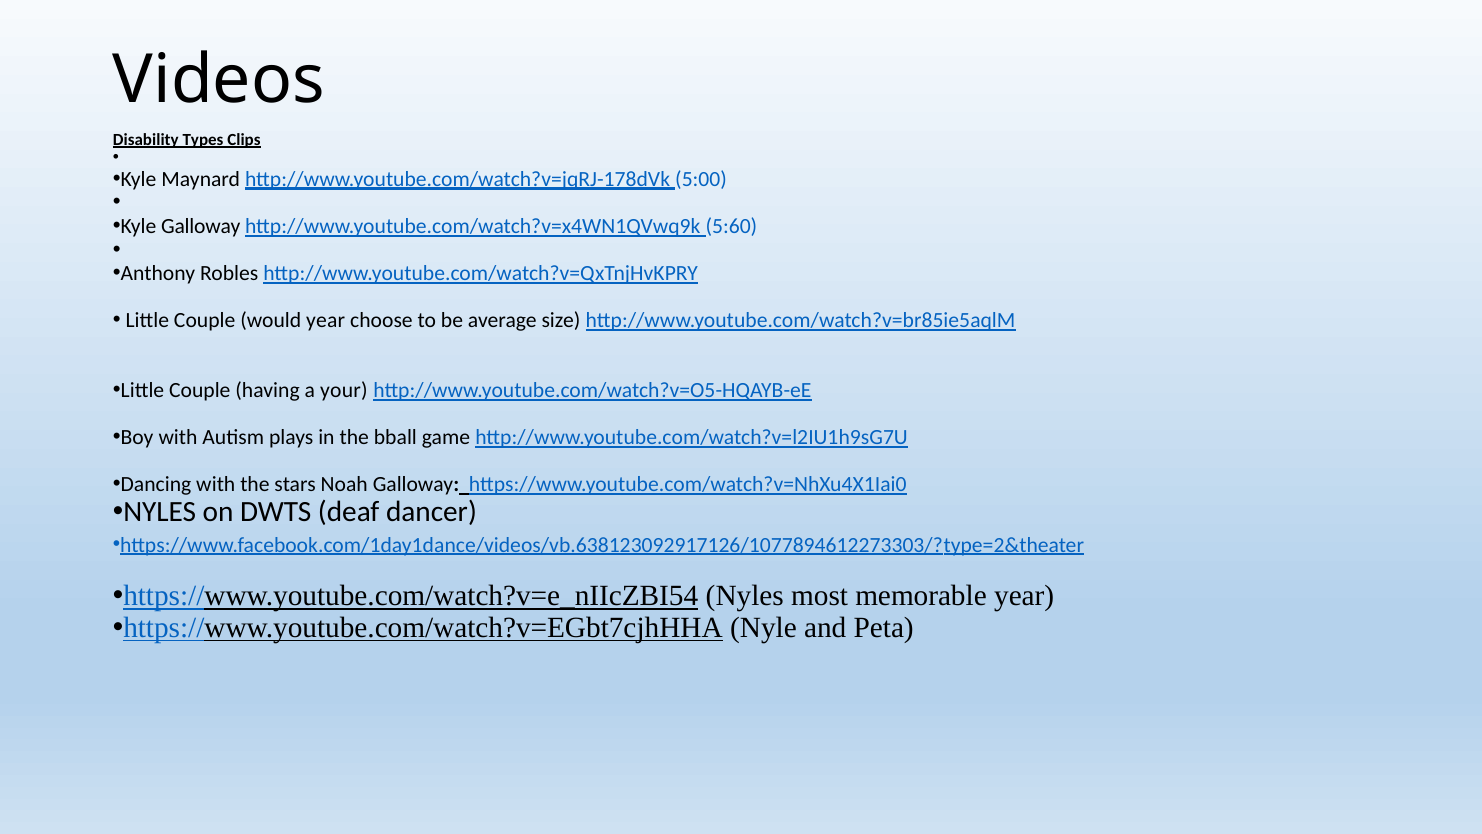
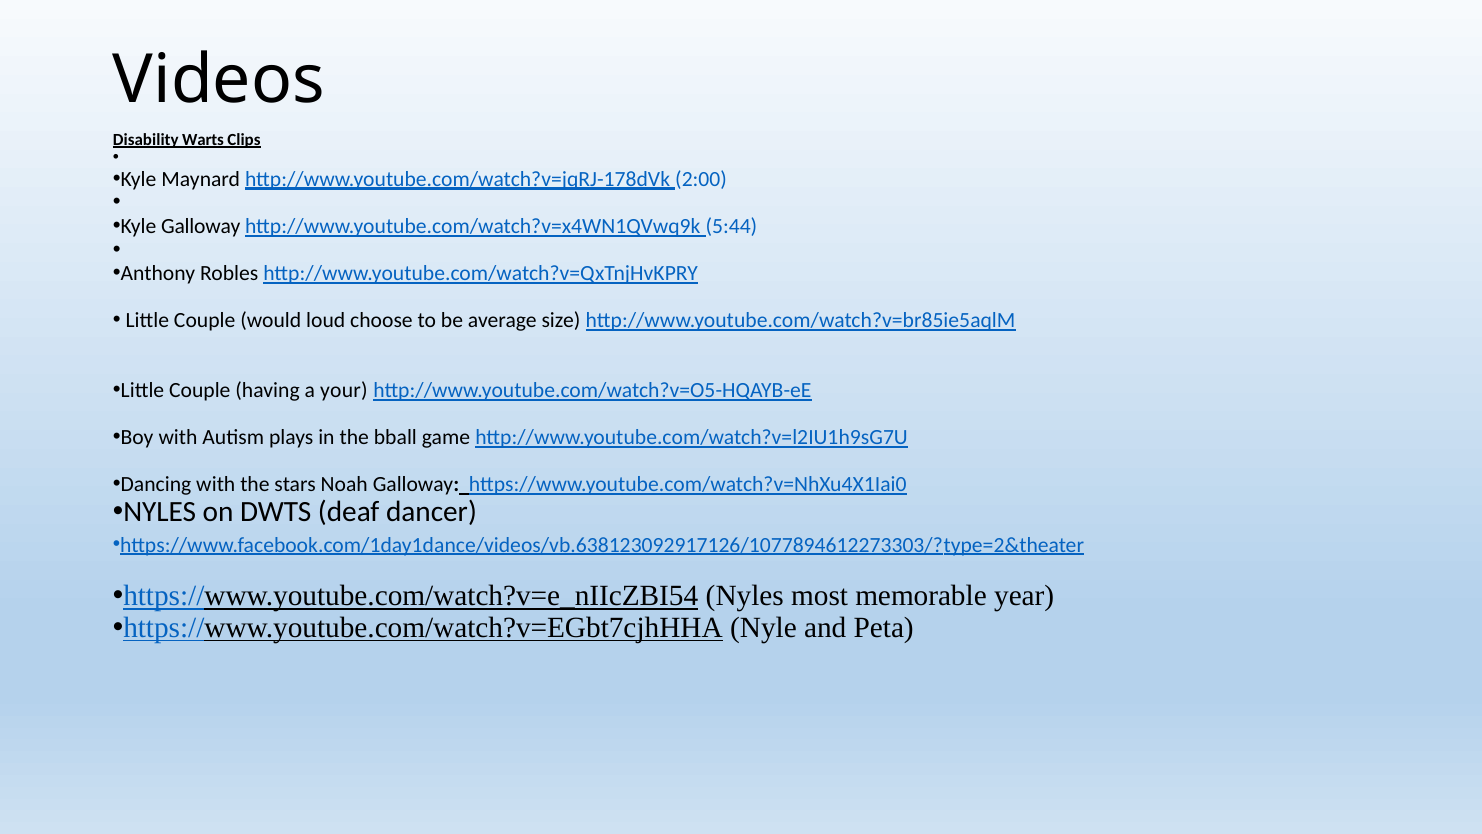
Types: Types -> Warts (203, 140)
5:00: 5:00 -> 2:00 (701, 179)
5:60: 5:60 -> 5:44 (731, 226)
would year: year -> loud (326, 320)
